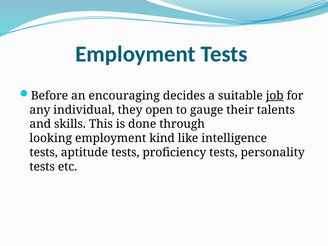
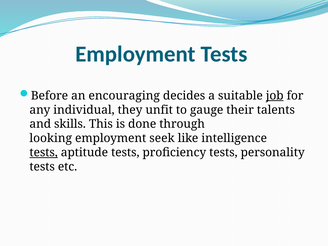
open: open -> unfit (159, 110)
kind: kind -> seek (162, 138)
tests underline: none -> present (44, 153)
